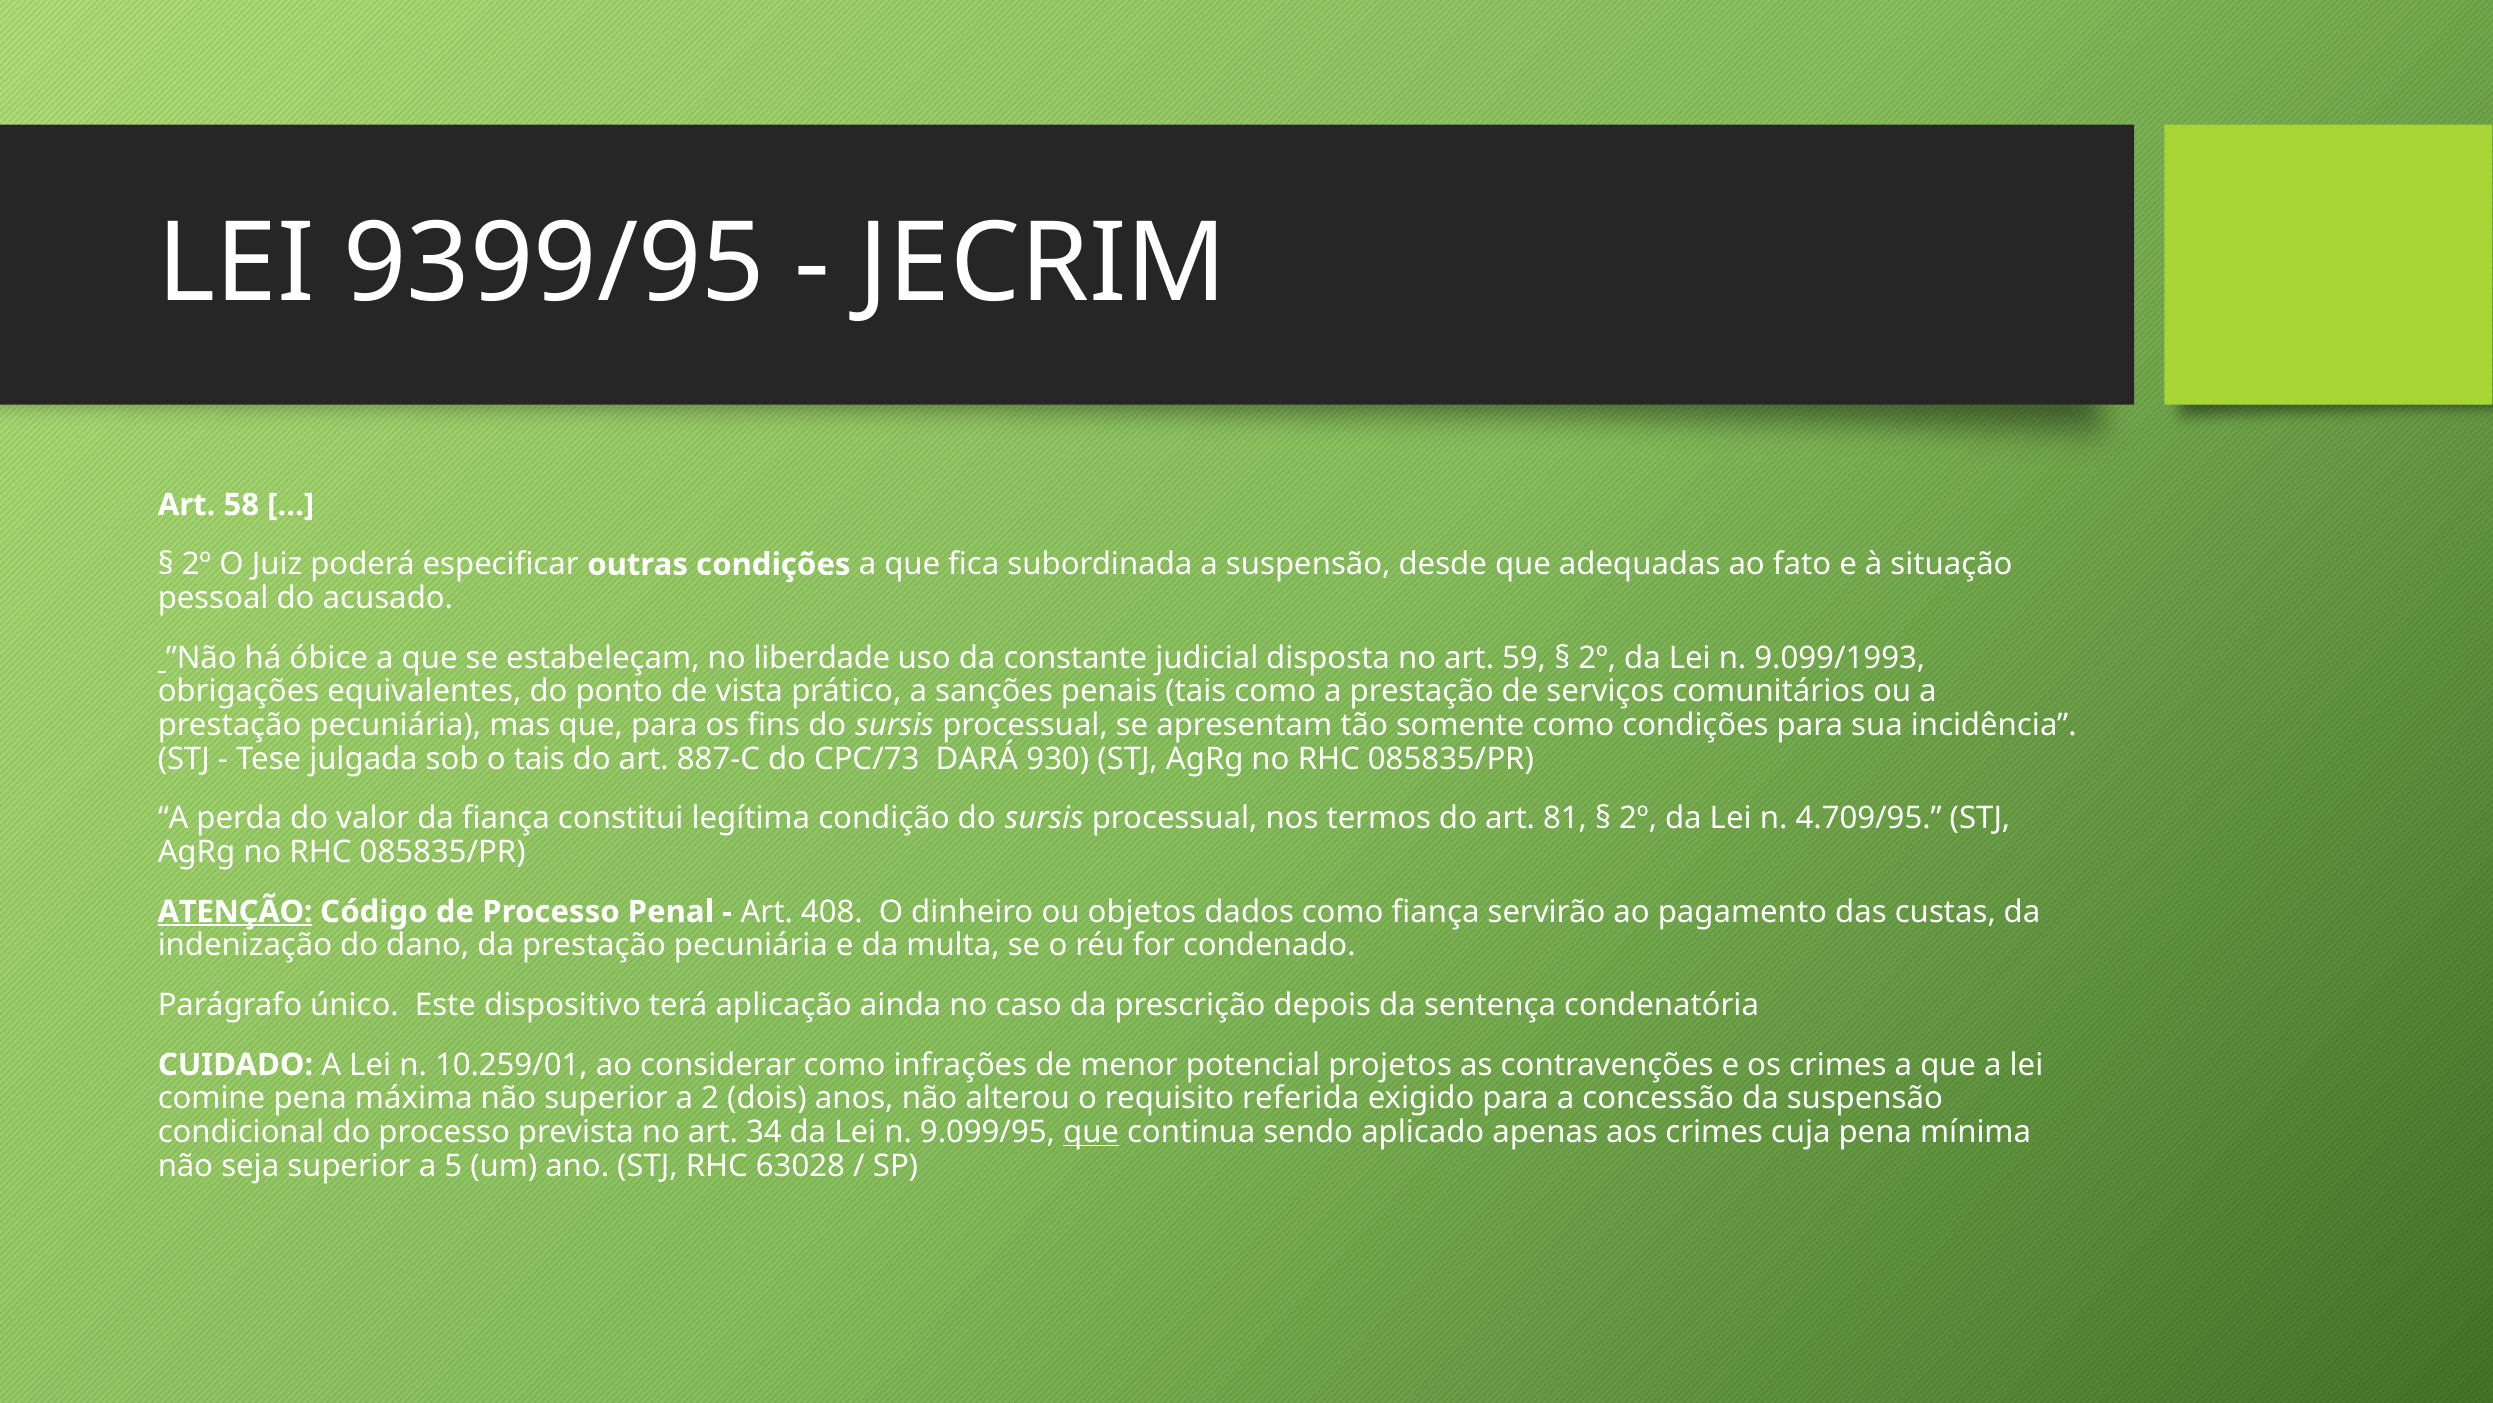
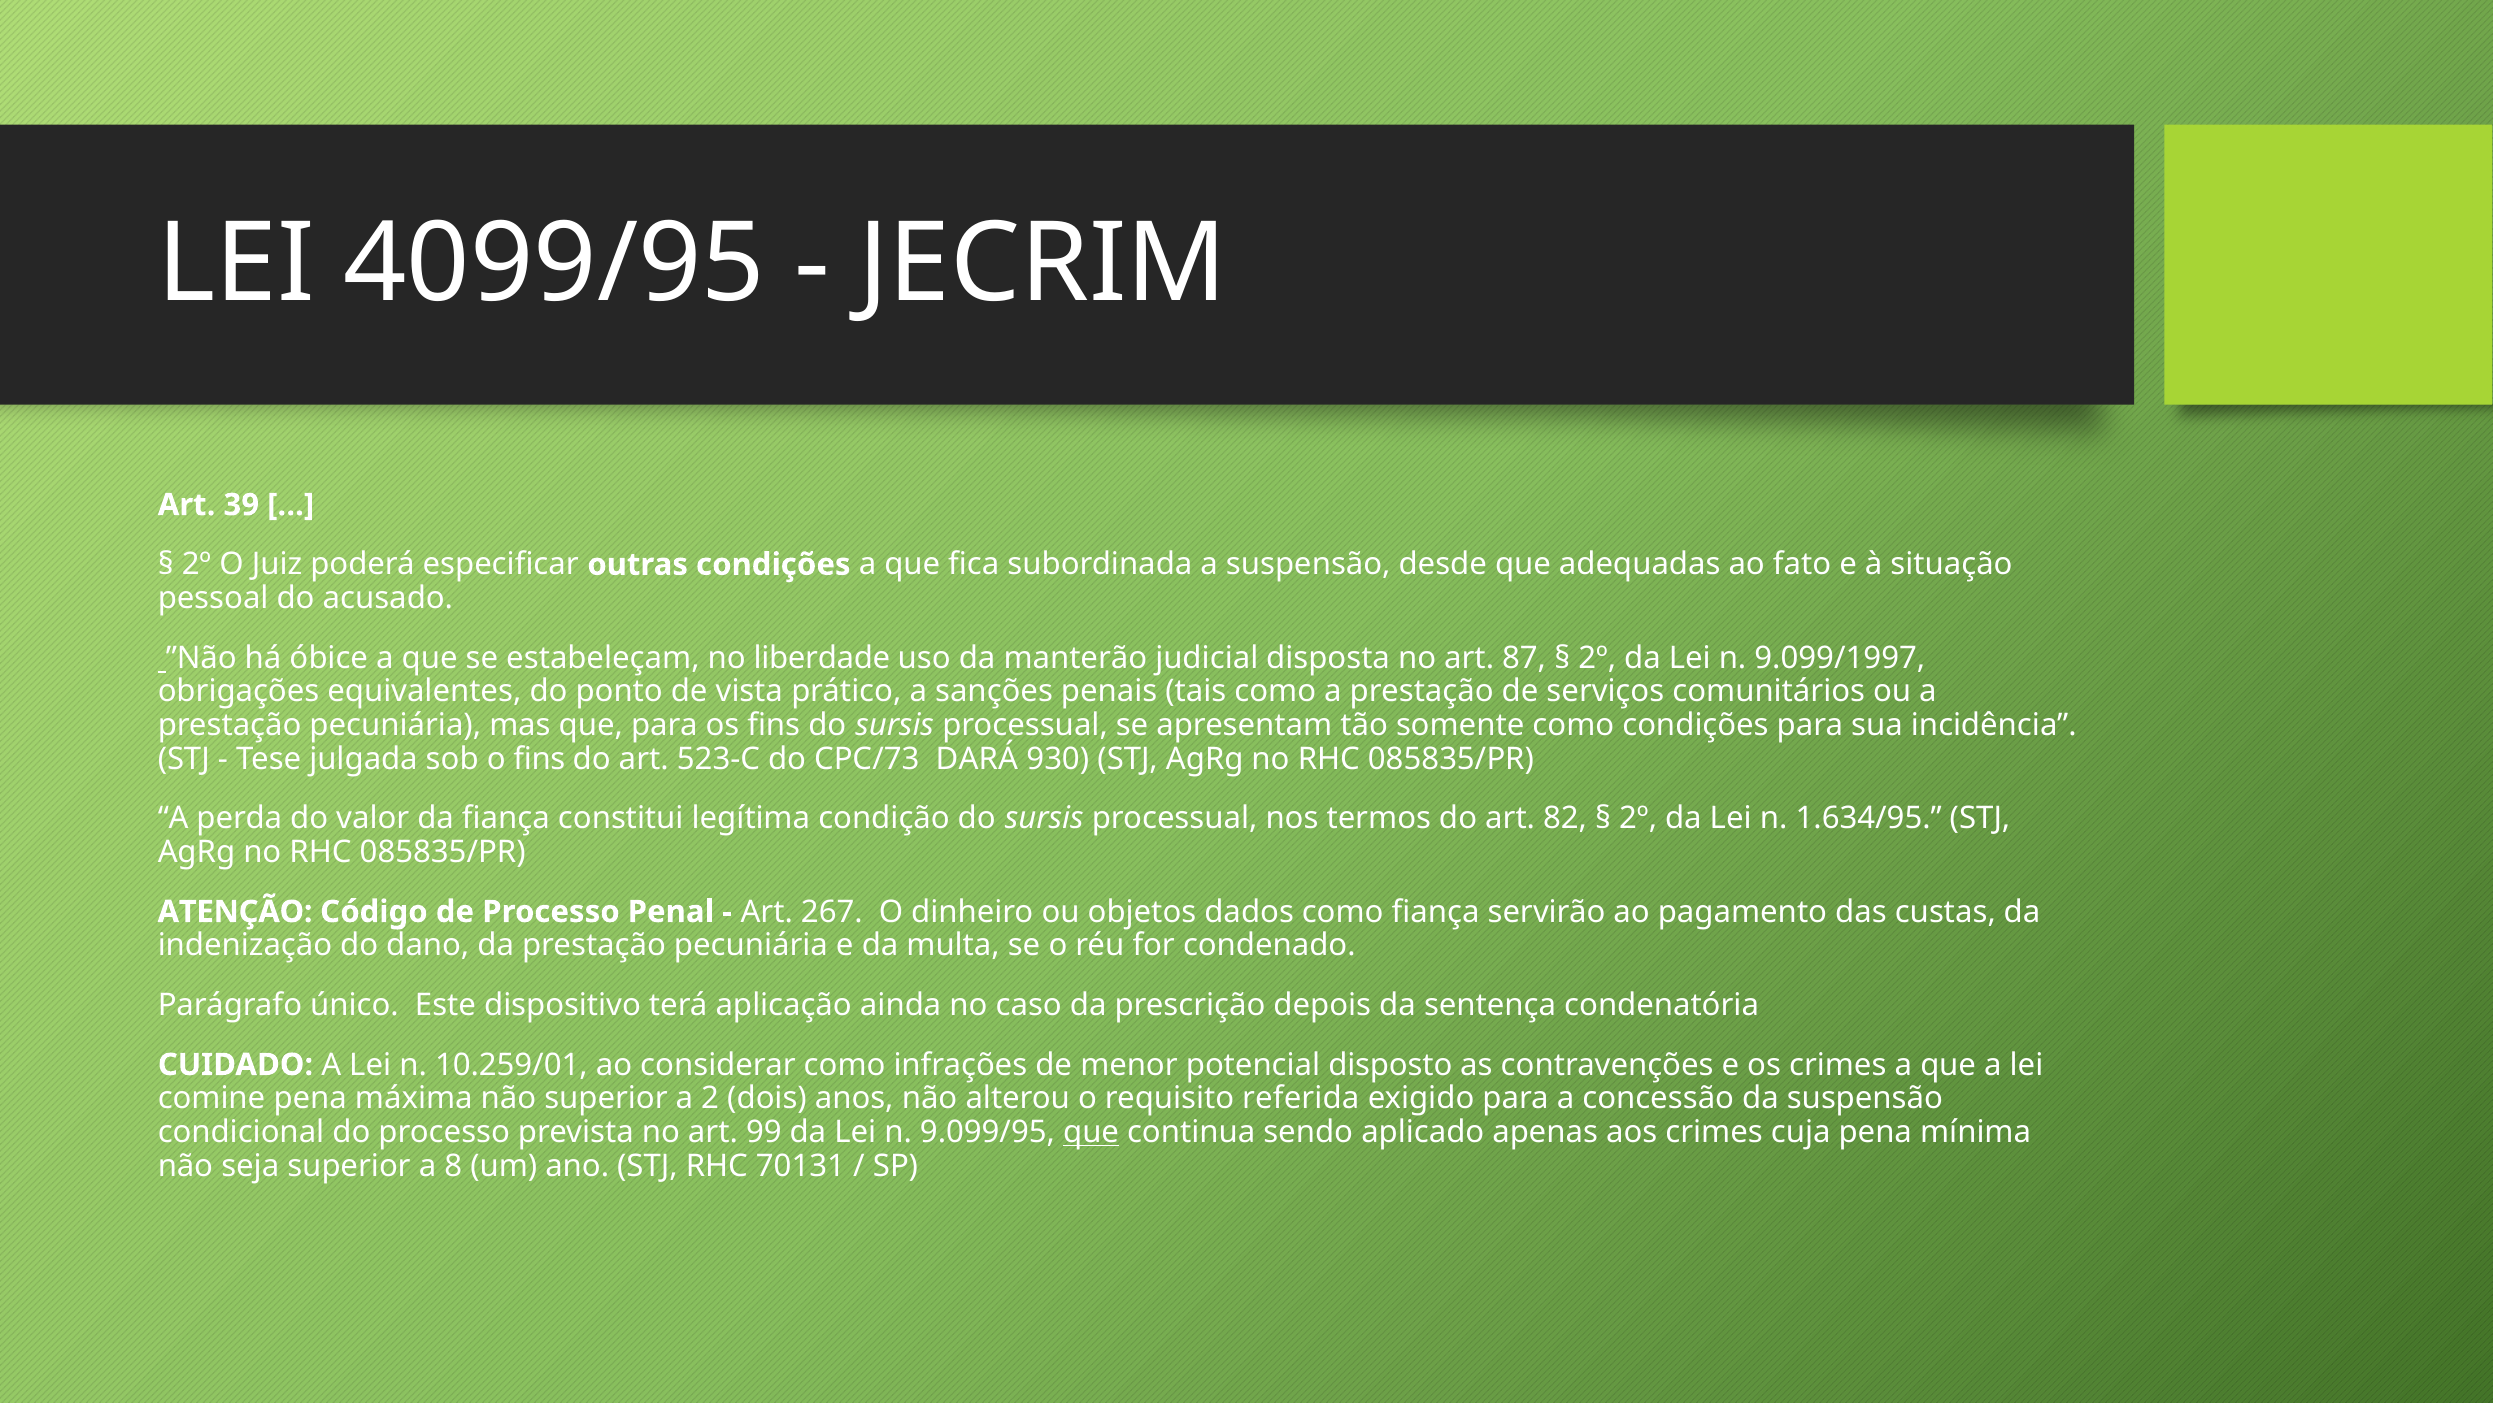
9399/95: 9399/95 -> 4099/95 (554, 264)
58: 58 -> 39 (241, 505)
constante: constante -> manterão (1075, 658)
59: 59 -> 87 (1524, 658)
9.099/1993: 9.099/1993 -> 9.099/1997 (1840, 658)
o tais: tais -> fins (539, 759)
887-C: 887-C -> 523-C (718, 759)
81: 81 -> 82 (1565, 818)
4.709/95: 4.709/95 -> 1.634/95 (1869, 818)
ATENÇÃO underline: present -> none (235, 912)
408: 408 -> 267 (832, 912)
projetos: projetos -> disposto (1390, 1065)
34: 34 -> 99 (764, 1132)
5: 5 -> 8 (453, 1165)
63028: 63028 -> 70131 (800, 1165)
